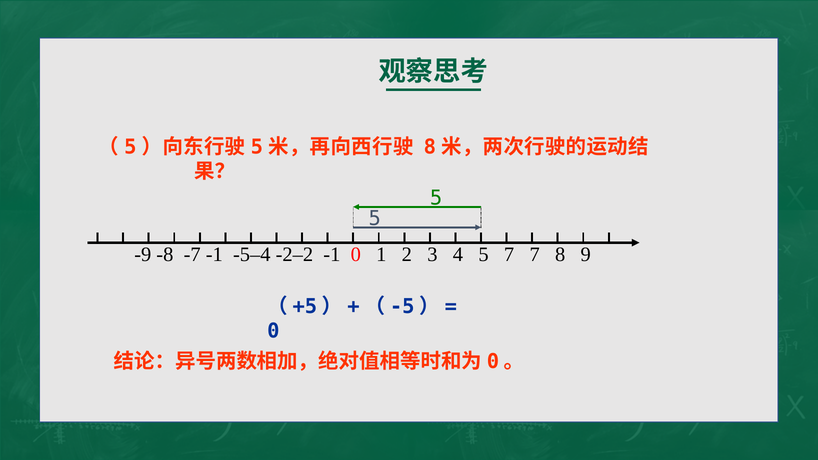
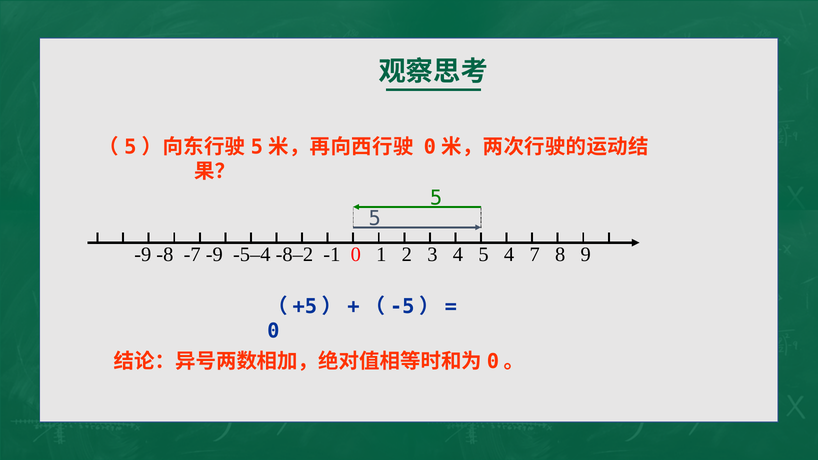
8: 8 -> 0 (430, 147)
-7 -1: -1 -> -9 (214, 254)
-2–2: -2–2 -> -8–2 (294, 254)
5 7: 7 -> 4 (509, 254)
